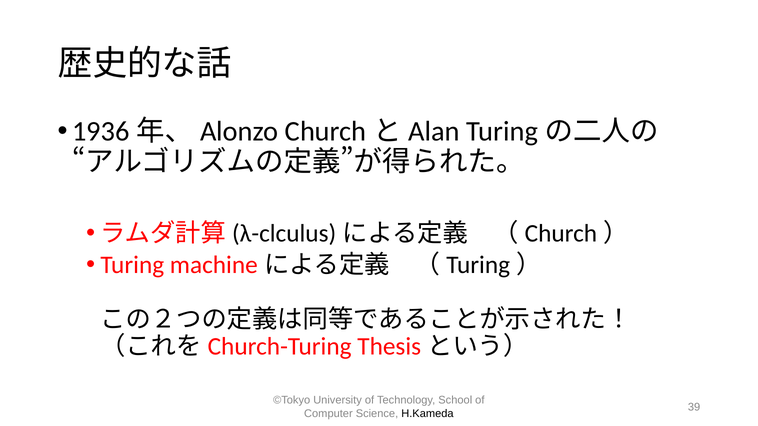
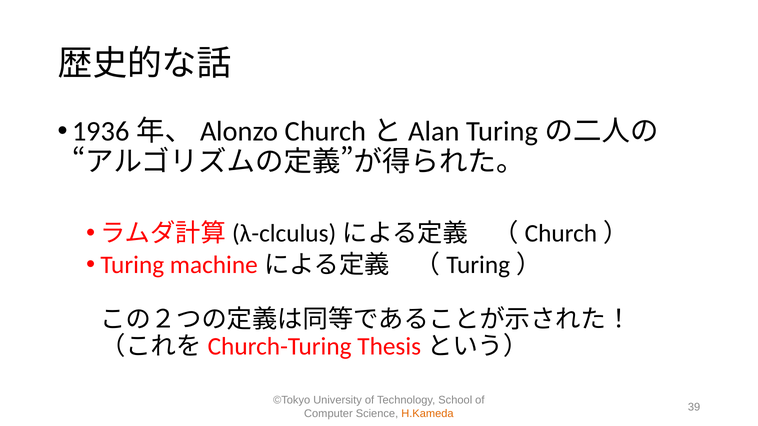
H.Kameda colour: black -> orange (427, 414)
